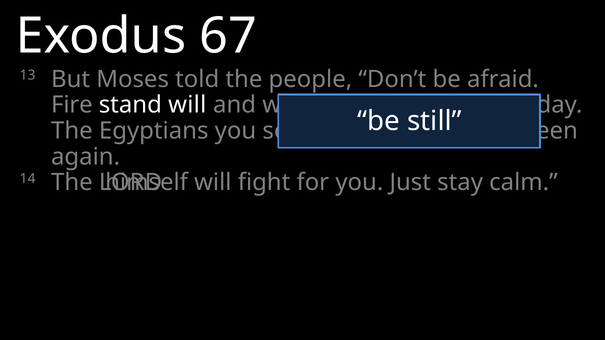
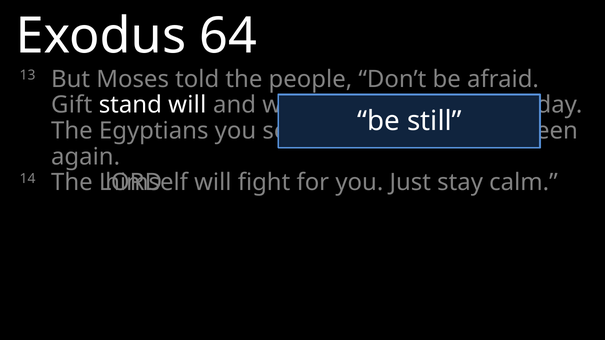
67: 67 -> 64 (228, 36)
Fire: Fire -> Gift (72, 105)
